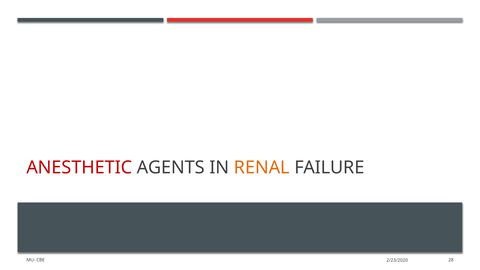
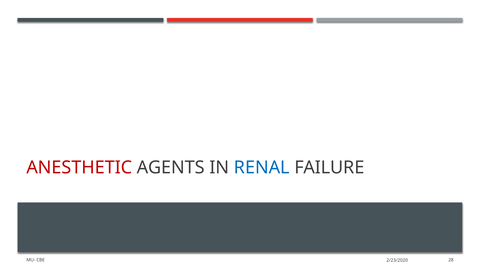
RENAL colour: orange -> blue (262, 167)
